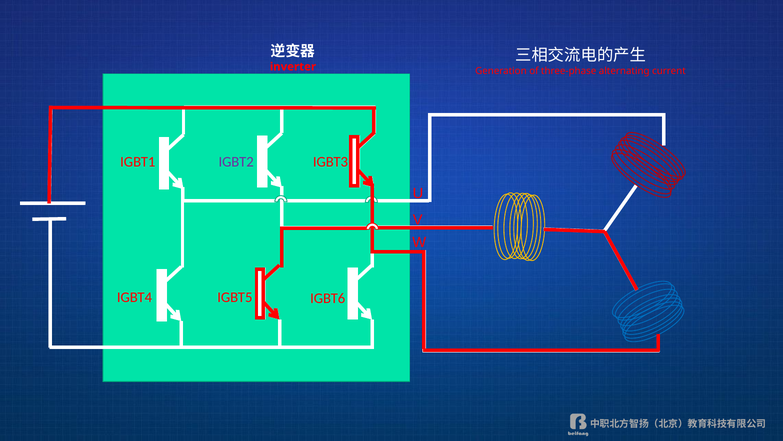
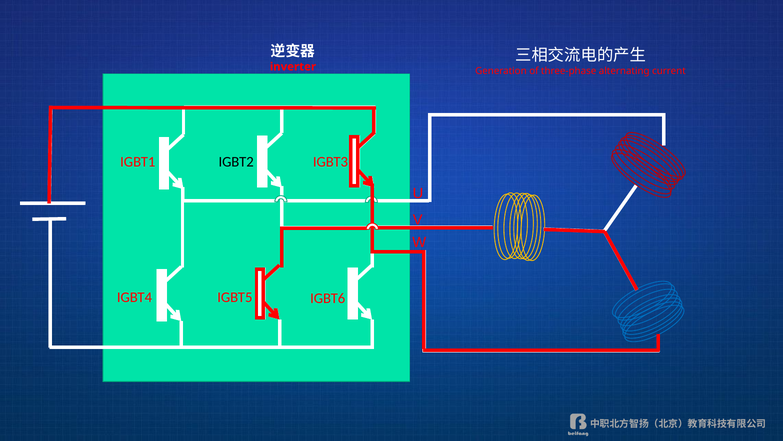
IGBT2 colour: purple -> black (236, 162)
